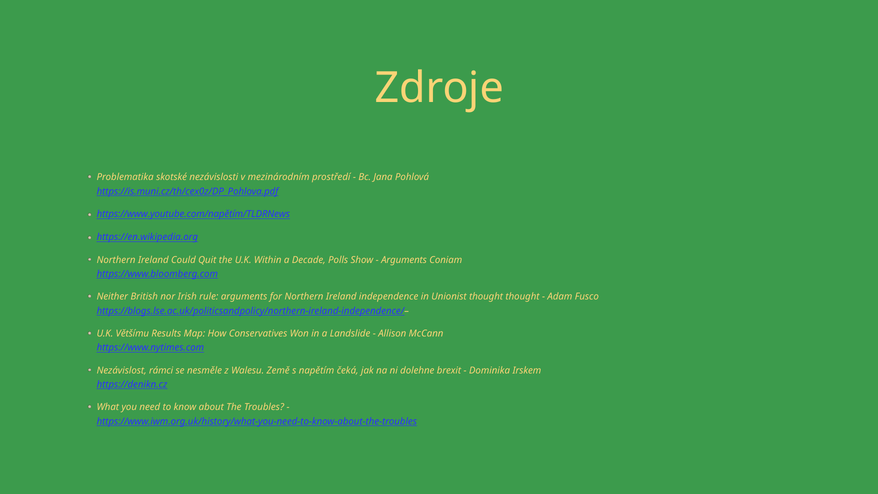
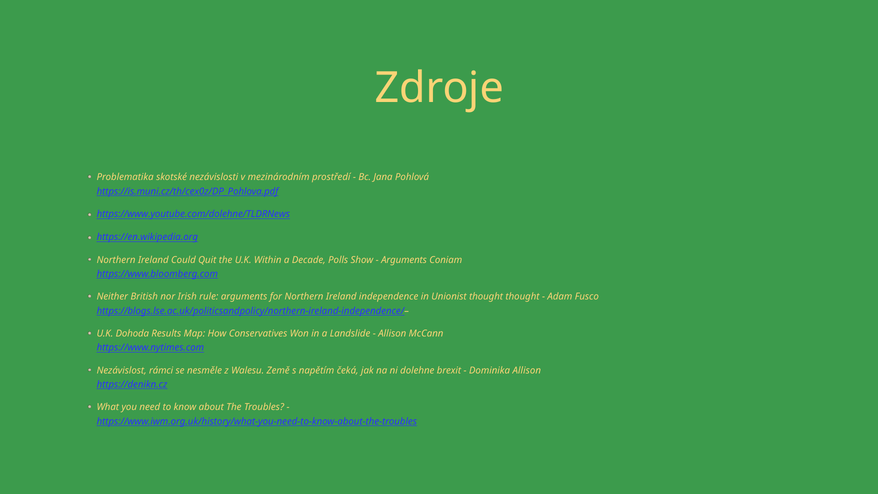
https://www.youtube.com/napětím/TLDRNews: https://www.youtube.com/napětím/TLDRNews -> https://www.youtube.com/dolehne/TLDRNews (193, 214)
Většímu: Většímu -> Dohoda (132, 334)
Dominika Irskem: Irskem -> Allison (527, 370)
